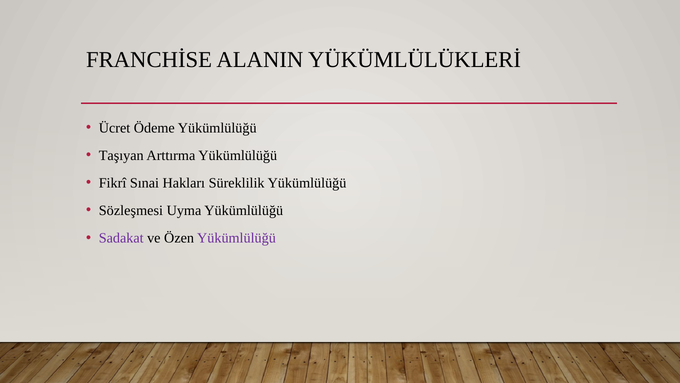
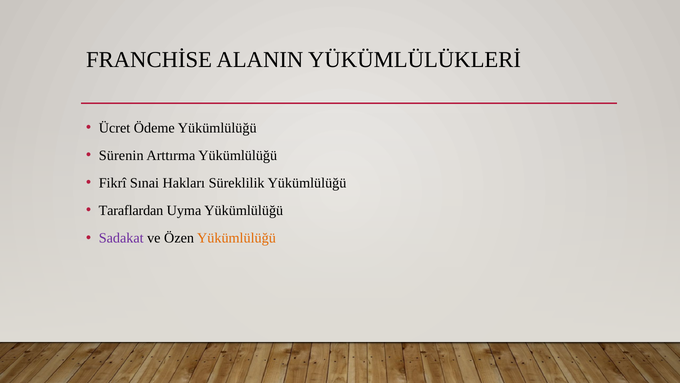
Taşıyan: Taşıyan -> Sürenin (121, 155)
Sözleşmesi: Sözleşmesi -> Taraflardan (131, 210)
Yükümlülüğü colour: purple -> orange (236, 238)
